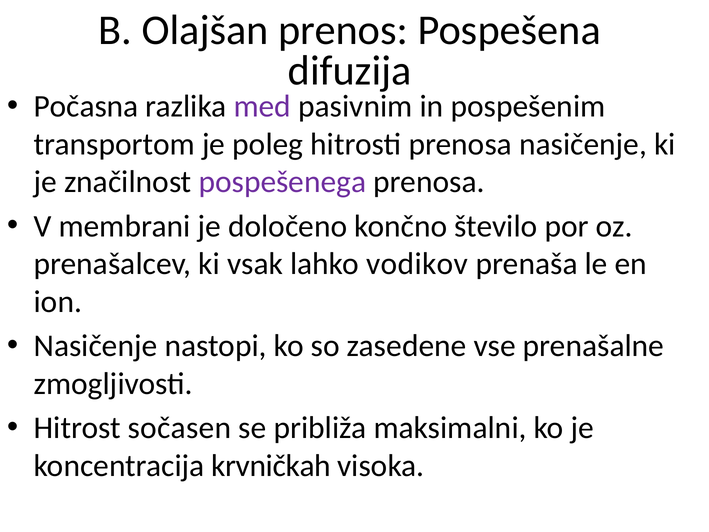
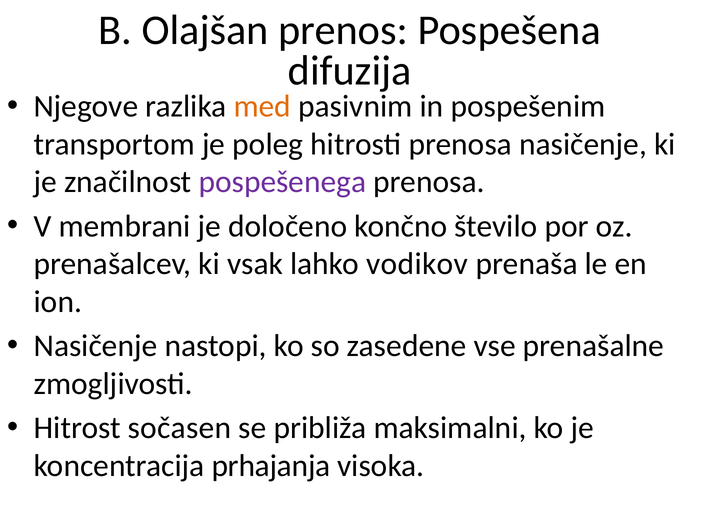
Počasna: Počasna -> Njegove (86, 106)
med colour: purple -> orange (262, 106)
krvničkah: krvničkah -> prhajanja (271, 466)
